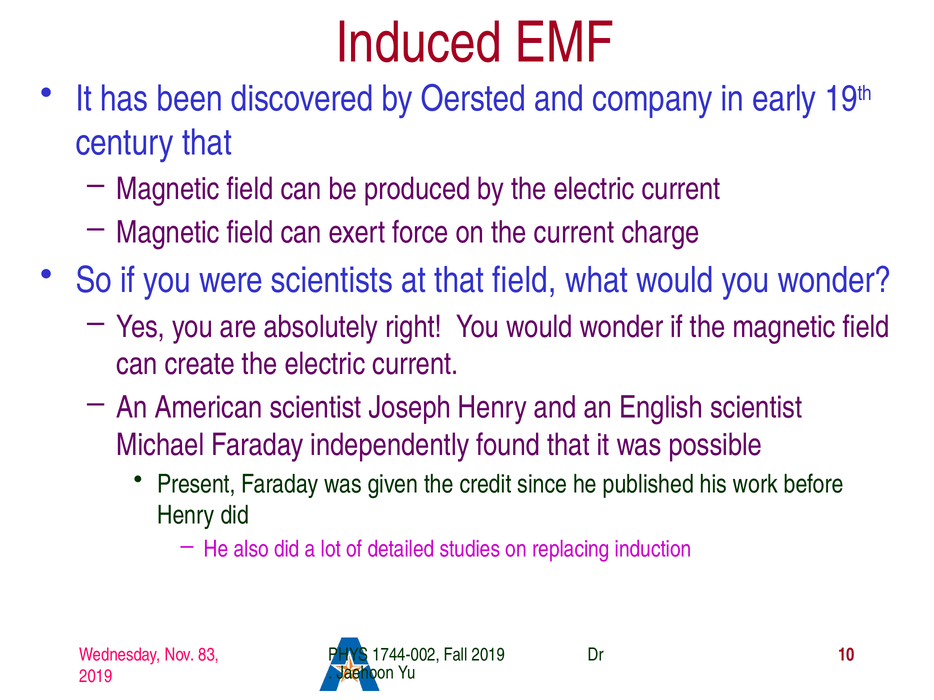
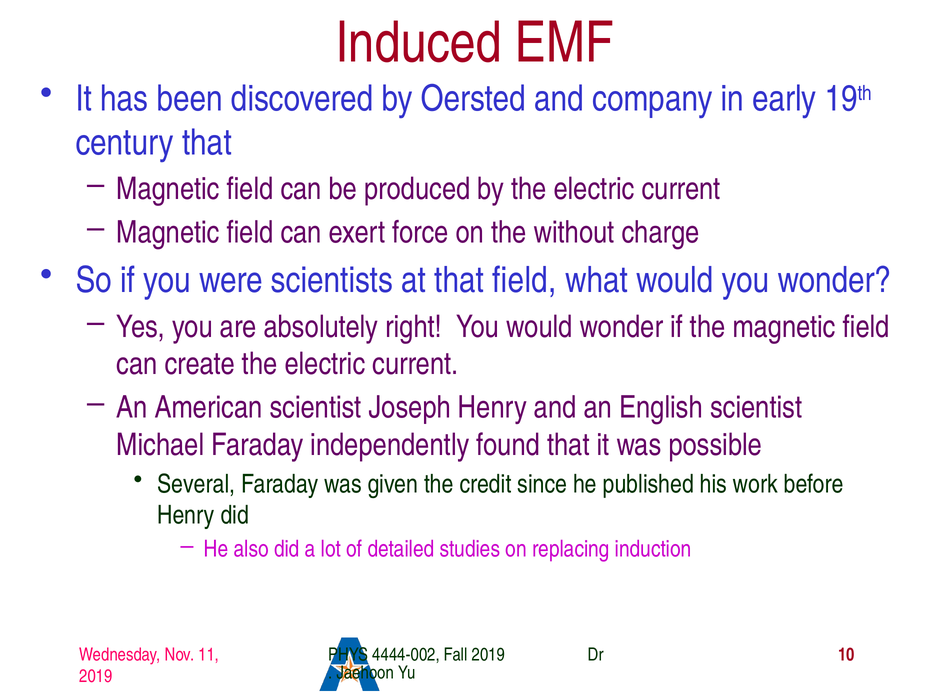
the current: current -> without (574, 233)
Present: Present -> Several (196, 484)
83: 83 -> 11 (209, 655)
1744-002: 1744-002 -> 4444-002 (406, 655)
